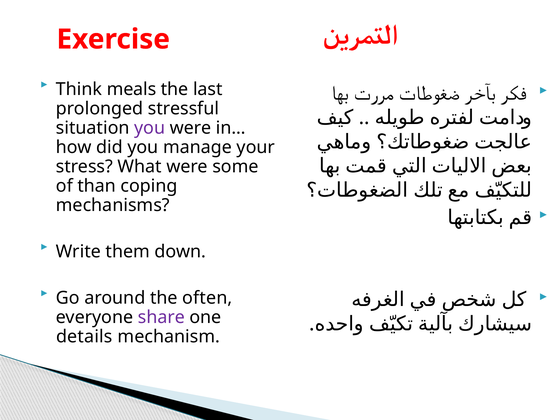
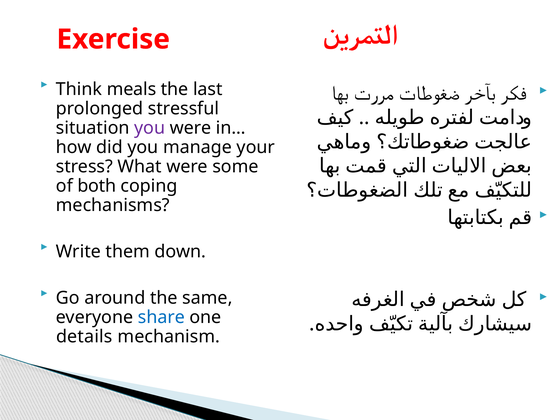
than: than -> both (97, 186)
often: often -> same (207, 298)
share colour: purple -> blue (161, 317)
